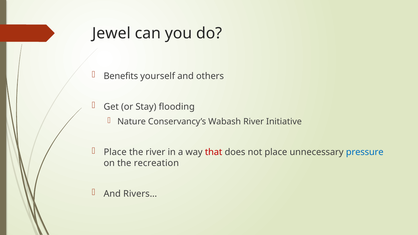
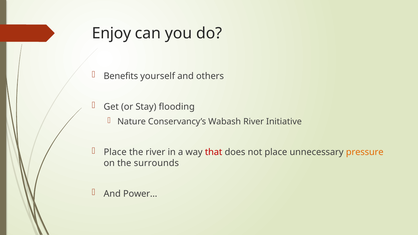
Jewel: Jewel -> Enjoy (111, 33)
pressure colour: blue -> orange (365, 152)
recreation: recreation -> surrounds (156, 163)
Rivers…: Rivers… -> Power… (140, 194)
